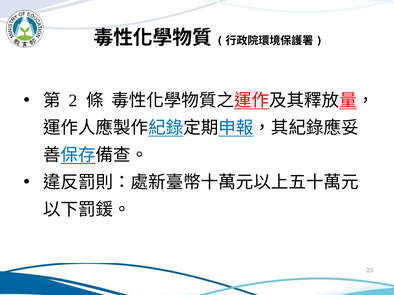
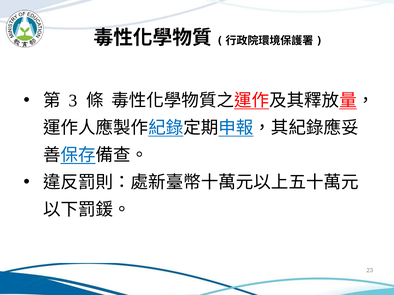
2: 2 -> 3 (73, 101)
